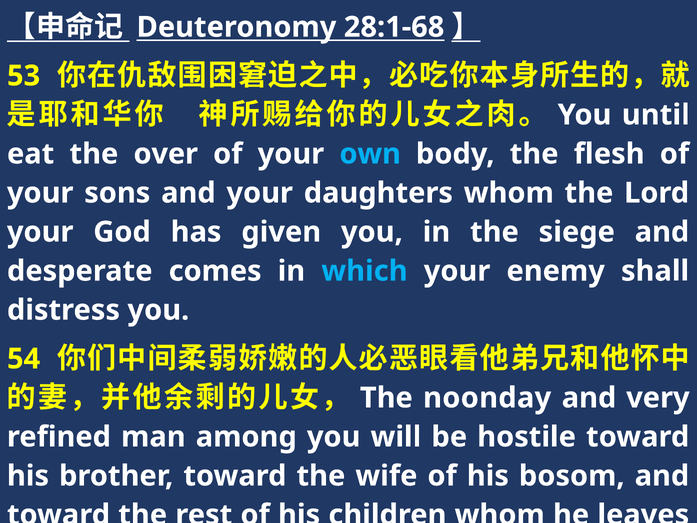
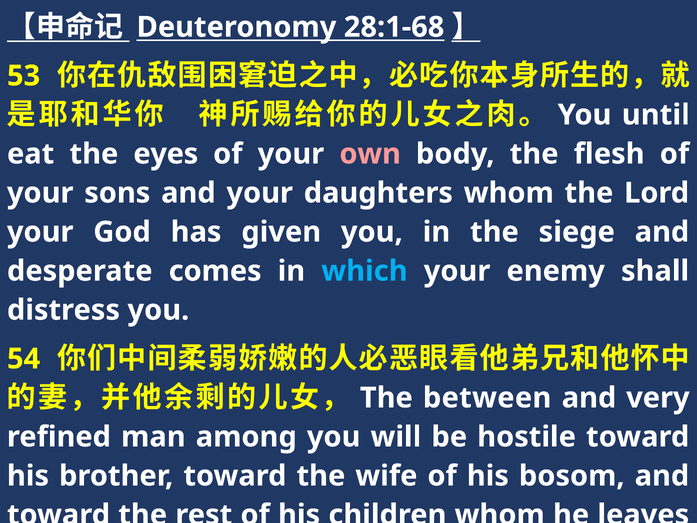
over: over -> eyes (166, 154)
own colour: light blue -> pink (370, 154)
noonday: noonday -> between (487, 398)
